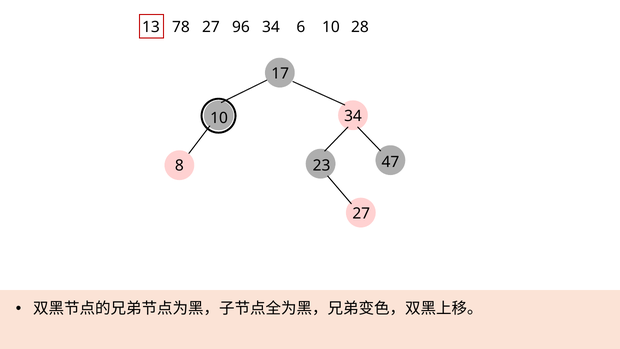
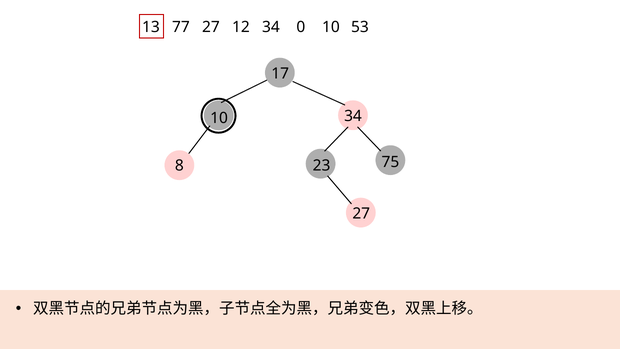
78: 78 -> 77 (181, 27)
96: 96 -> 12 (241, 27)
6: 6 -> 0 (301, 27)
28: 28 -> 53 (360, 27)
47: 47 -> 75 (390, 162)
